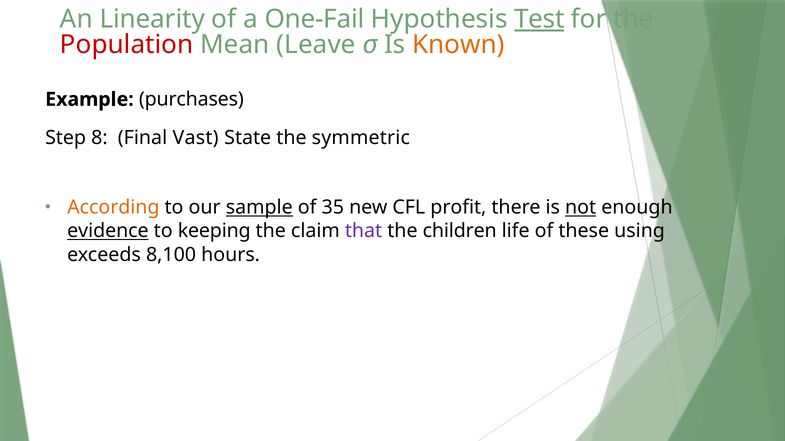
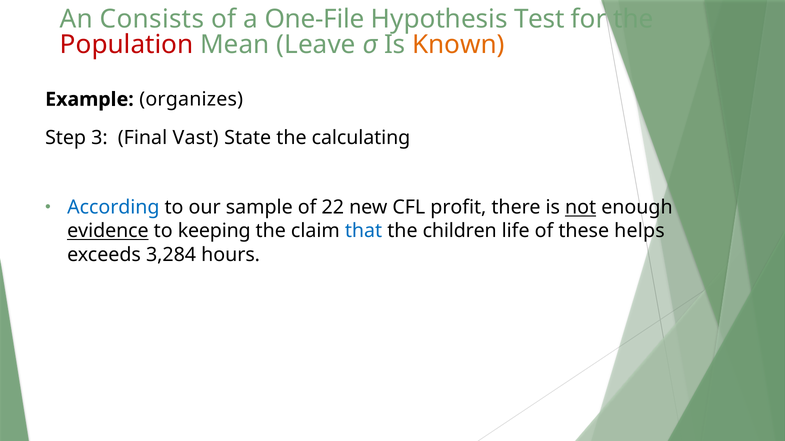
Linearity: Linearity -> Consists (152, 19)
One-Fail: One-Fail -> One-File (314, 19)
Test underline: present -> none (539, 19)
purchases: purchases -> organizes (191, 99)
8: 8 -> 3 (99, 138)
symmetric: symmetric -> calculating (361, 138)
According colour: orange -> blue (113, 208)
sample underline: present -> none (259, 208)
35: 35 -> 22 (333, 208)
that colour: purple -> blue (364, 231)
using: using -> helps (639, 231)
8,100: 8,100 -> 3,284 (171, 255)
